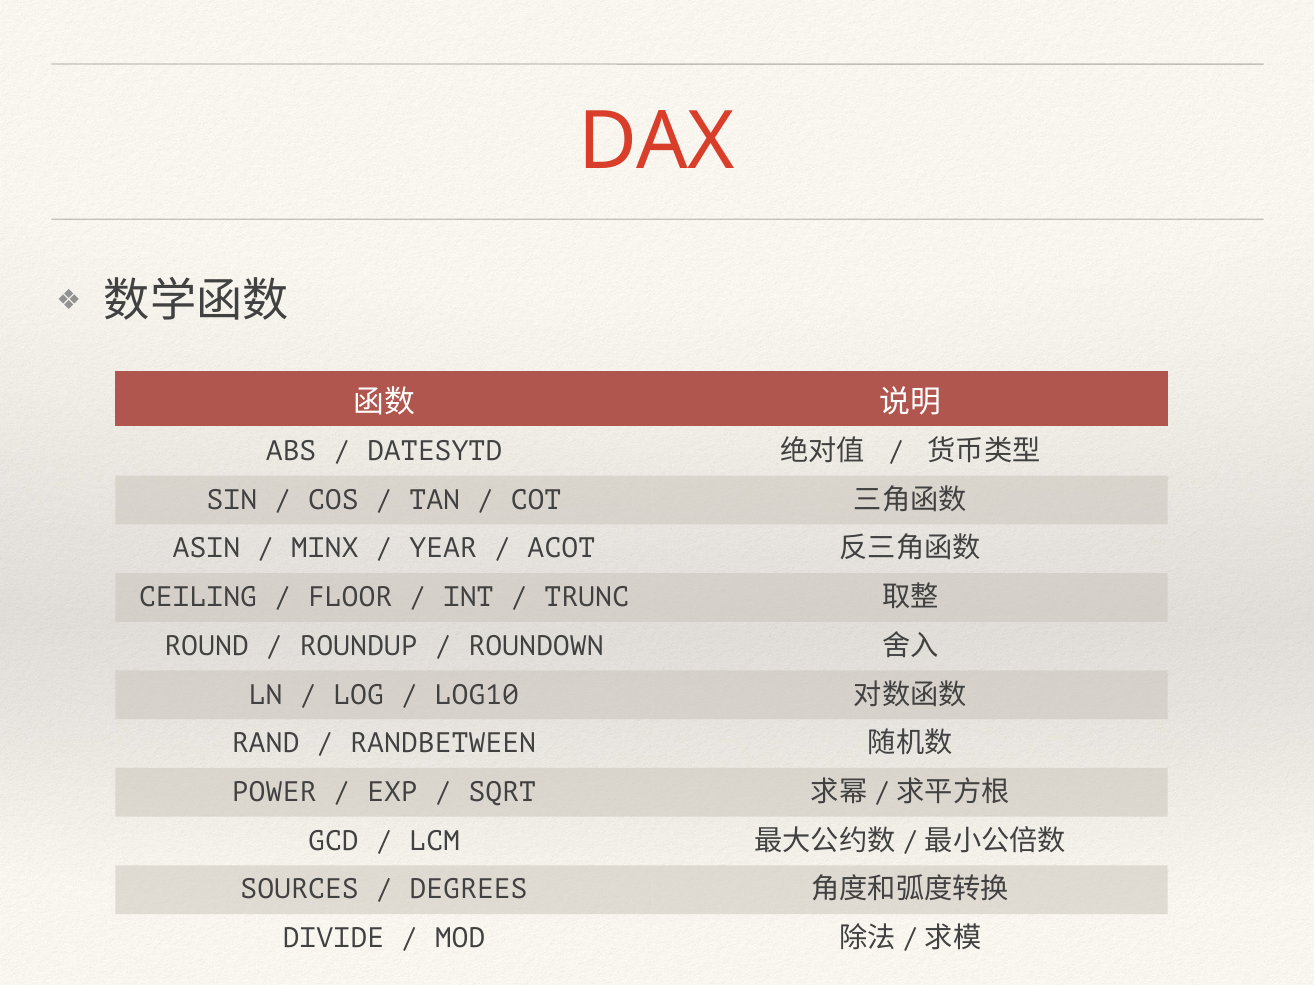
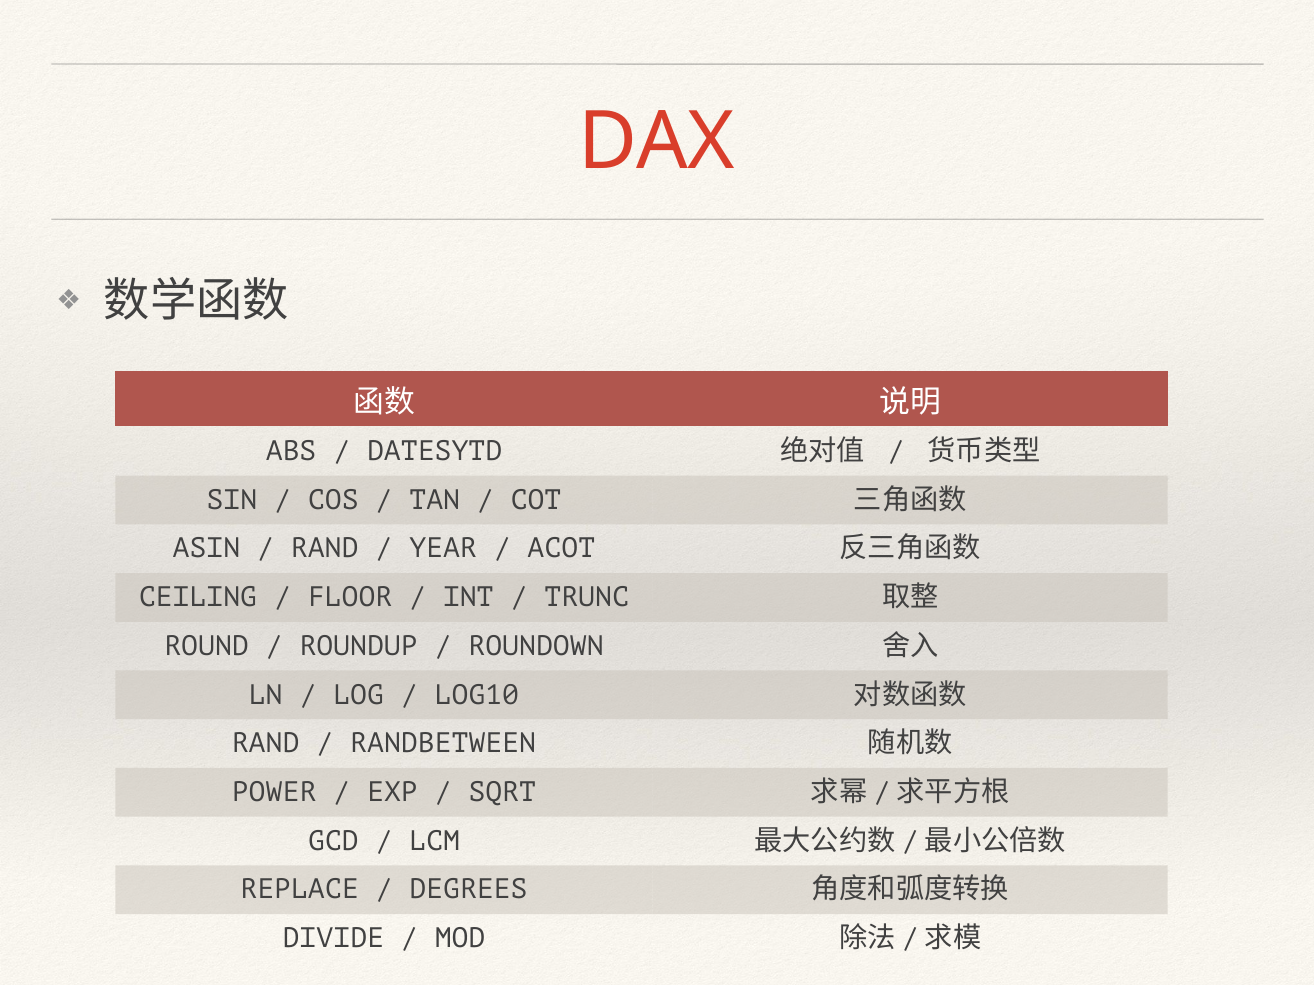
MINX: MINX -> RAND (325, 549)
SOURCES: SOURCES -> REPLACE (300, 890)
